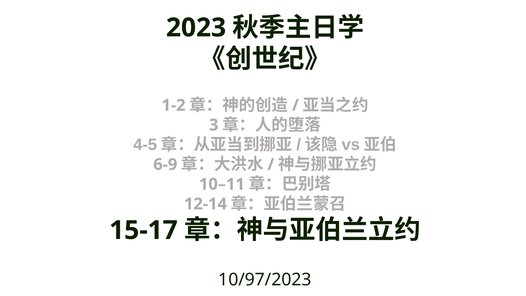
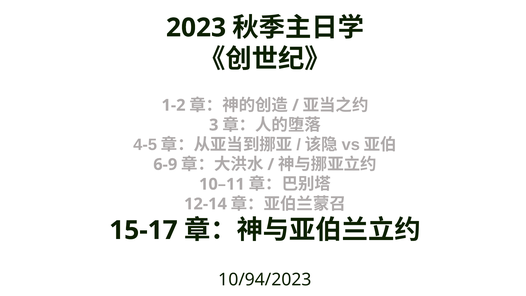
10/97/2023: 10/97/2023 -> 10/94/2023 (265, 280)
